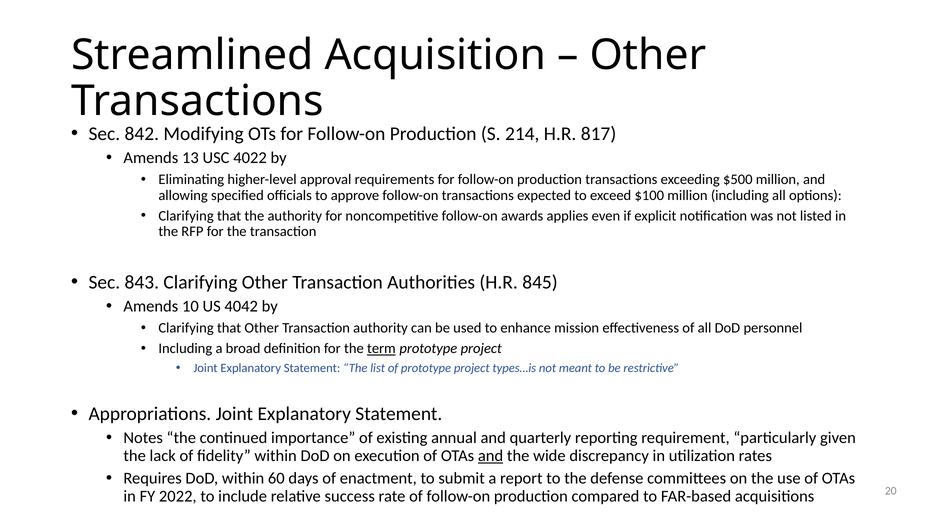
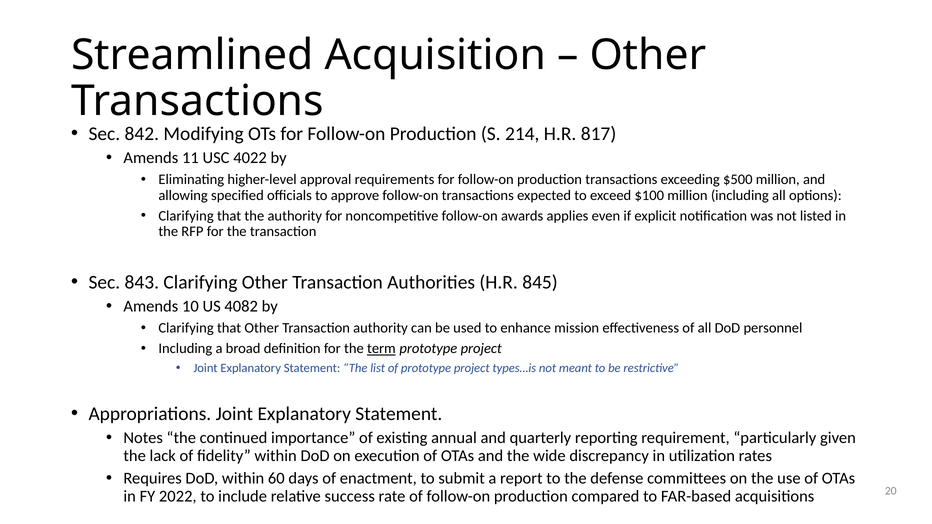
13: 13 -> 11 (190, 158)
4042: 4042 -> 4082 (241, 307)
and underline: present -> none (491, 456)
